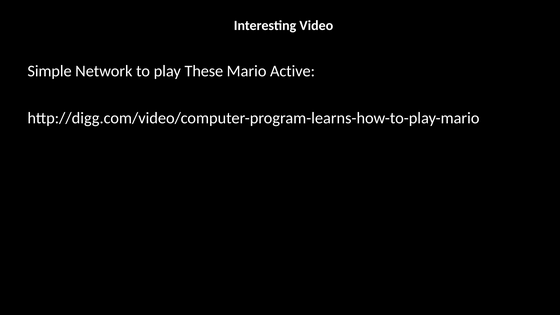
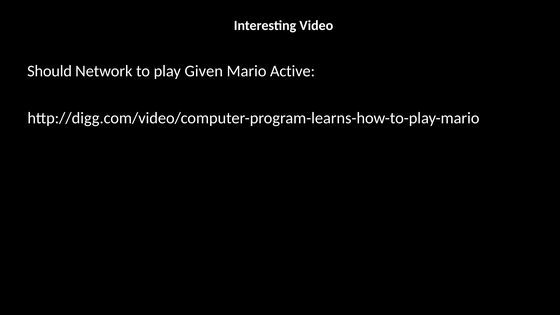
Simple: Simple -> Should (50, 71)
These: These -> Given (204, 71)
